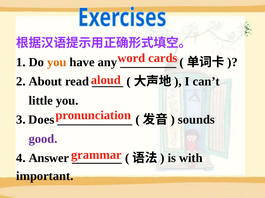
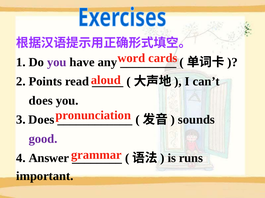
you colour: orange -> purple (57, 62)
About: About -> Points (45, 82)
little: little -> does (41, 101)
with: with -> runs (191, 159)
